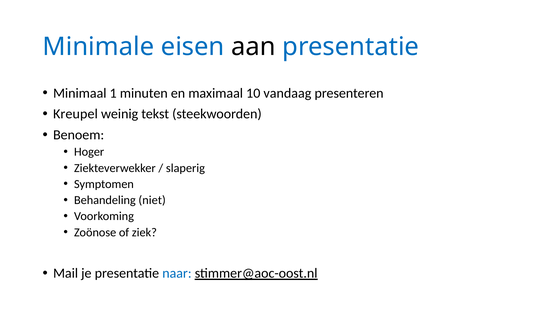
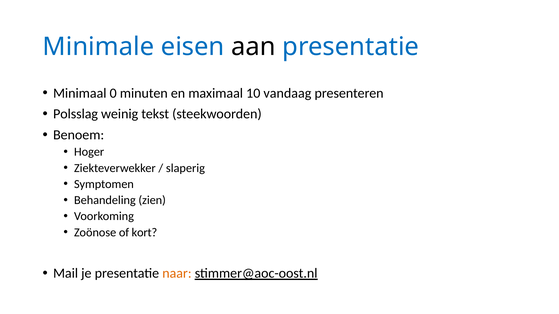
1: 1 -> 0 (113, 93)
Kreupel: Kreupel -> Polsslag (76, 114)
niet: niet -> zien (152, 200)
ziek: ziek -> kort (144, 233)
naar colour: blue -> orange (177, 274)
